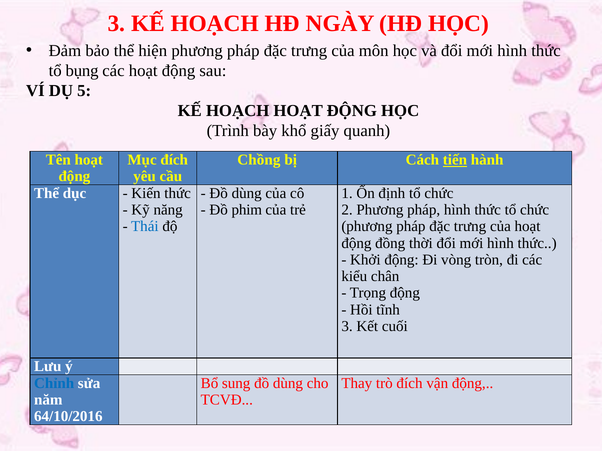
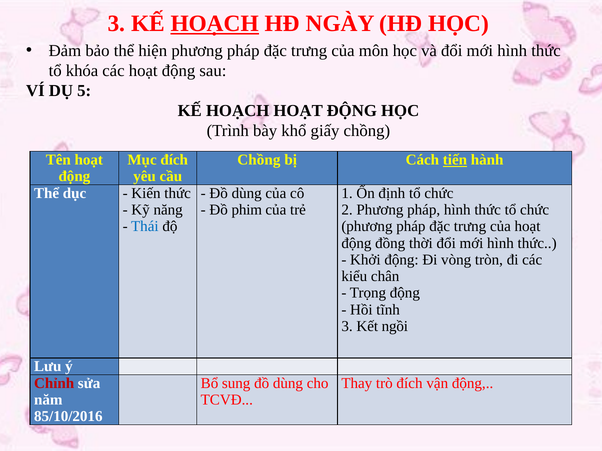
HOẠCH underline: none -> present (215, 24)
bụng: bụng -> khóa (82, 71)
giấy quanh: quanh -> chồng (367, 131)
cuối: cuối -> ngồi (395, 327)
Chỉnh colour: blue -> red (54, 384)
64/10/2016: 64/10/2016 -> 85/10/2016 (68, 417)
